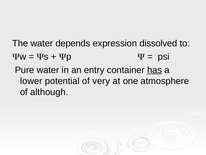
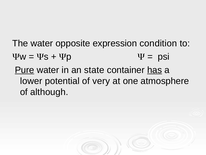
depends: depends -> opposite (73, 43)
dissolved: dissolved -> condition (158, 43)
Pure underline: none -> present (25, 70)
entry: entry -> state (94, 70)
